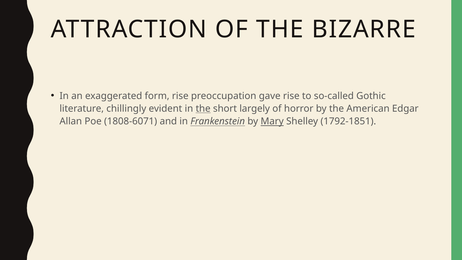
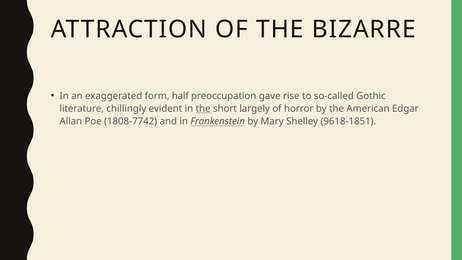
form rise: rise -> half (180, 96)
1808-6071: 1808-6071 -> 1808-7742 (131, 121)
Mary underline: present -> none (272, 121)
1792-1851: 1792-1851 -> 9618-1851 (348, 121)
